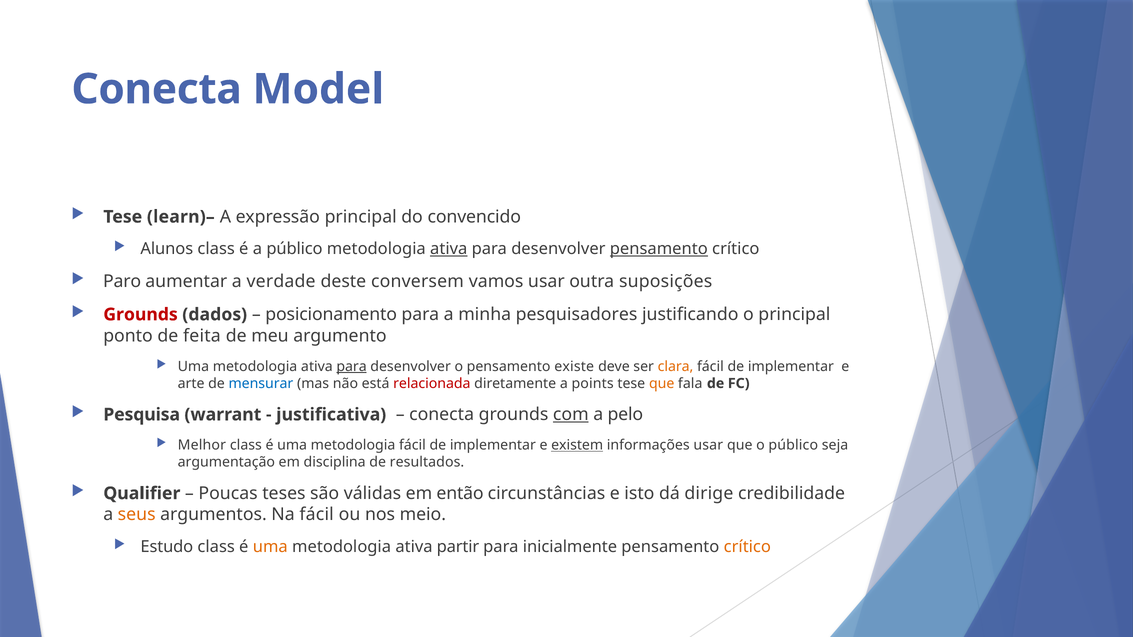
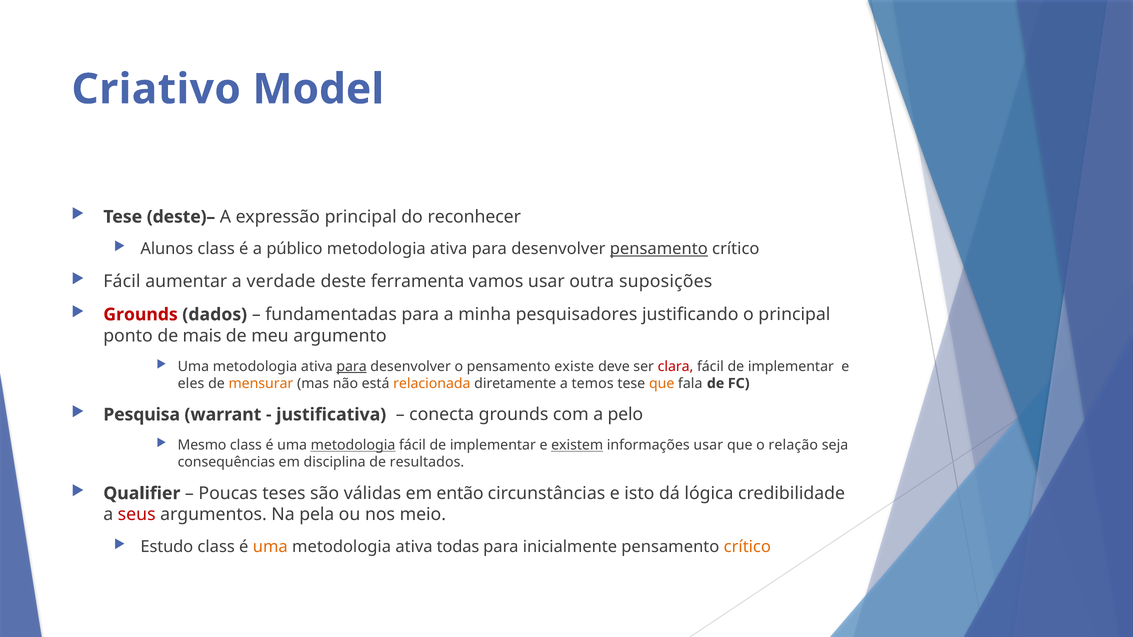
Conecta: Conecta -> Criativo (156, 89)
learn)–: learn)– -> deste)– (181, 217)
convencido: convencido -> reconhecer (474, 217)
ativa underline: present -> none (449, 249)
Paro: Paro -> Fácil (122, 282)
conversem: conversem -> ferramenta (418, 282)
posicionamento: posicionamento -> fundamentadas (331, 315)
feita: feita -> mais (202, 336)
clara colour: orange -> red (676, 367)
arte: arte -> eles (191, 384)
mensurar colour: blue -> orange (261, 384)
relacionada colour: red -> orange (432, 384)
points: points -> temos (593, 384)
com underline: present -> none (571, 415)
Melhor: Melhor -> Mesmo (202, 445)
metodologia underline: none -> present (353, 445)
o público: público -> relação (793, 445)
argumentação: argumentação -> consequências (226, 462)
dirige: dirige -> lógica (709, 494)
seus colour: orange -> red (137, 515)
Na fácil: fácil -> pela (317, 515)
partir: partir -> todas (458, 547)
